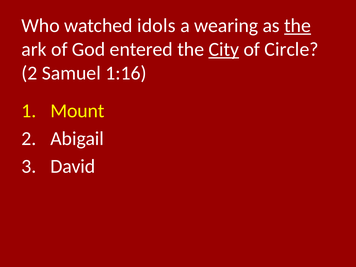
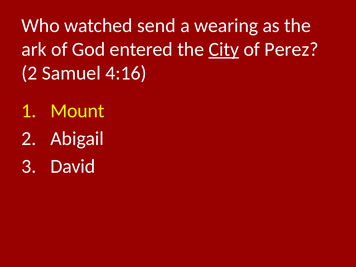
idols: idols -> send (156, 26)
the underline: present -> none (298, 26)
Circle: Circle -> Perez (292, 49)
1:16: 1:16 -> 4:16 (126, 73)
